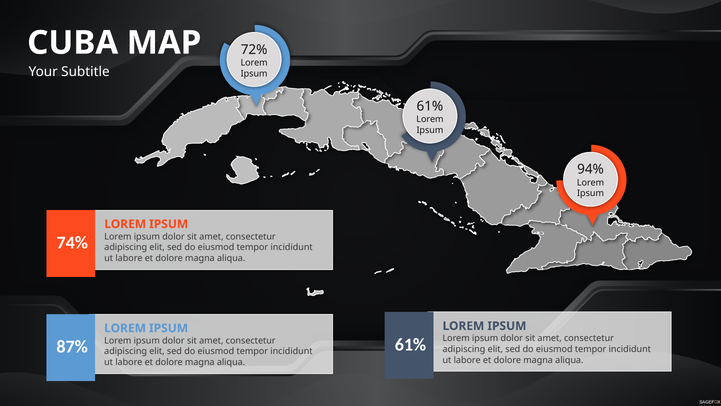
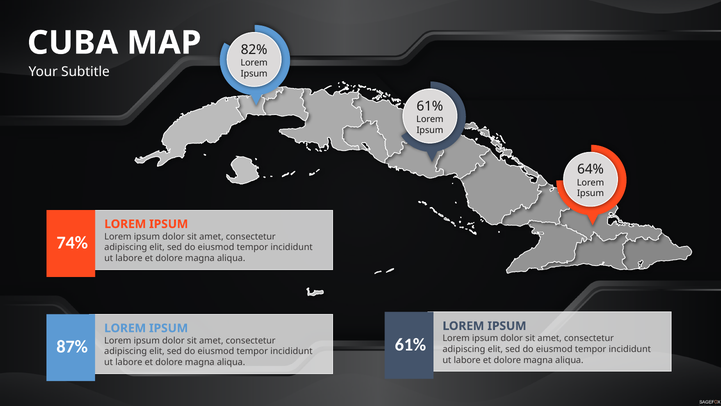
72%: 72% -> 82% (254, 49)
94%: 94% -> 64% (591, 169)
